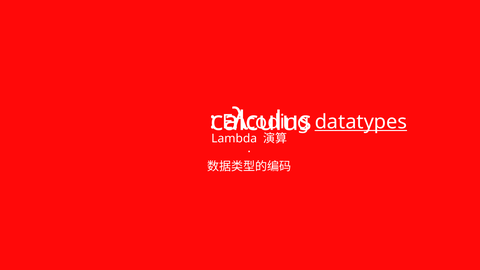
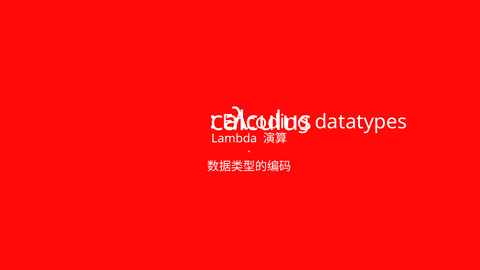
datatypes underline: present -> none (361, 122)
